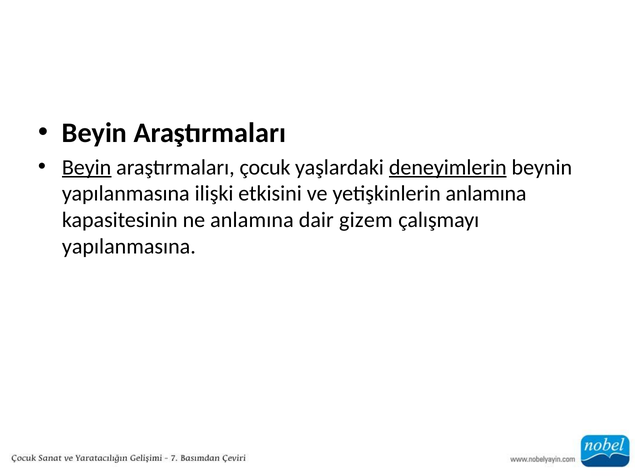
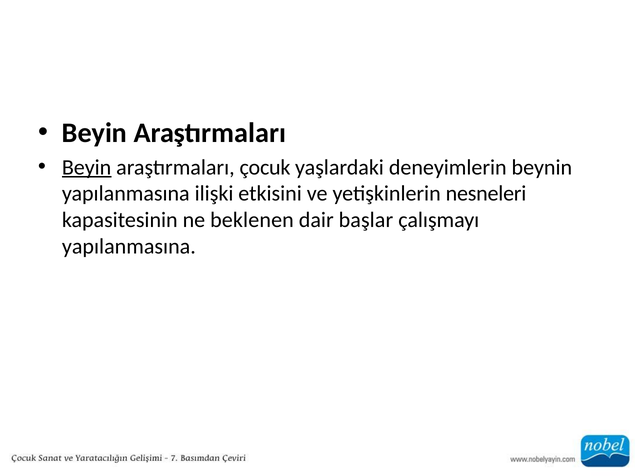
deneyimlerin underline: present -> none (448, 167)
yetişkinlerin anlamına: anlamına -> nesneleri (486, 194)
ne anlamına: anlamına -> beklenen (252, 220)
gizem: gizem -> başlar (366, 220)
